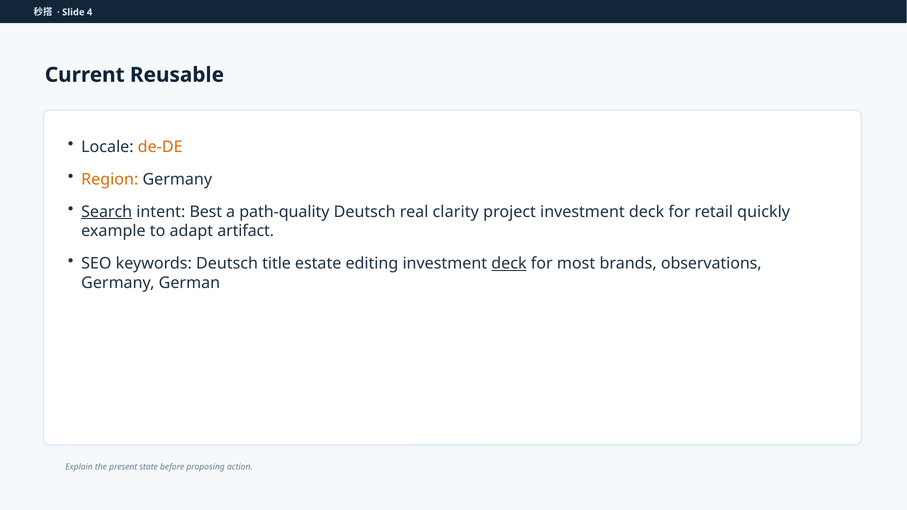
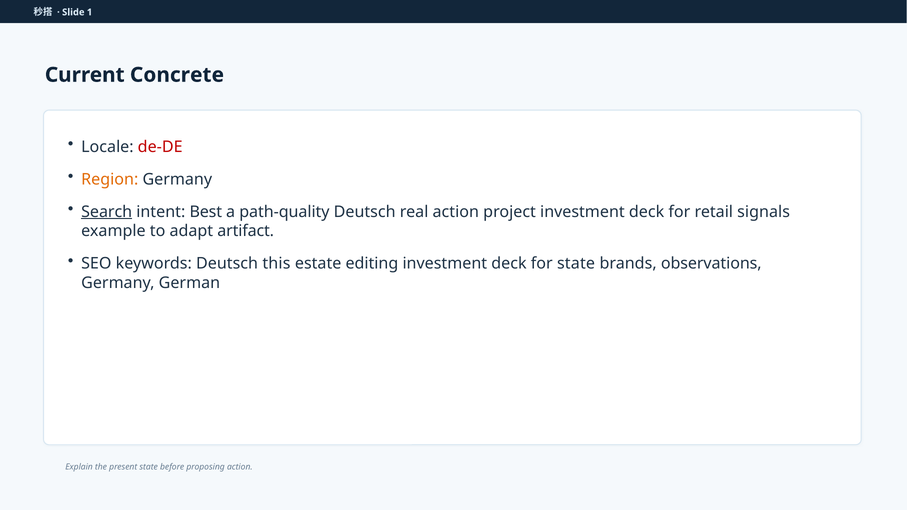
4: 4 -> 1 (90, 12)
Reusable: Reusable -> Concrete (177, 75)
de-DE colour: orange -> red (160, 147)
real clarity: clarity -> action (456, 212)
quickly: quickly -> signals (764, 212)
title: title -> this (276, 264)
deck underline: present -> none (509, 264)
for most: most -> state (576, 264)
